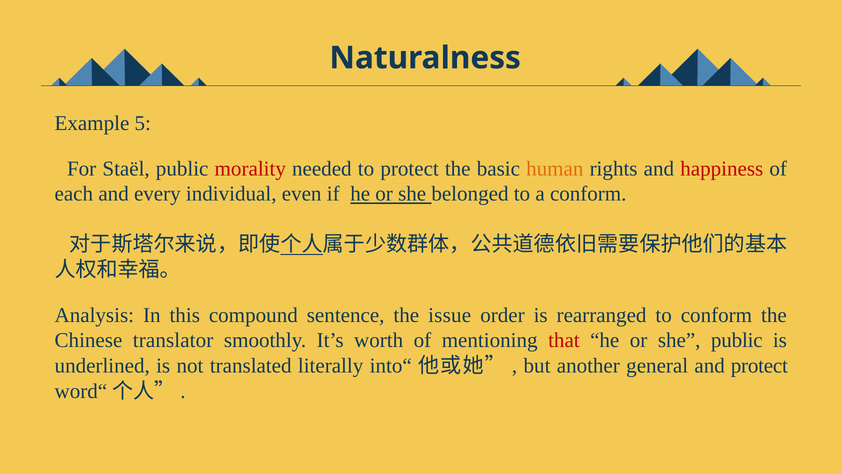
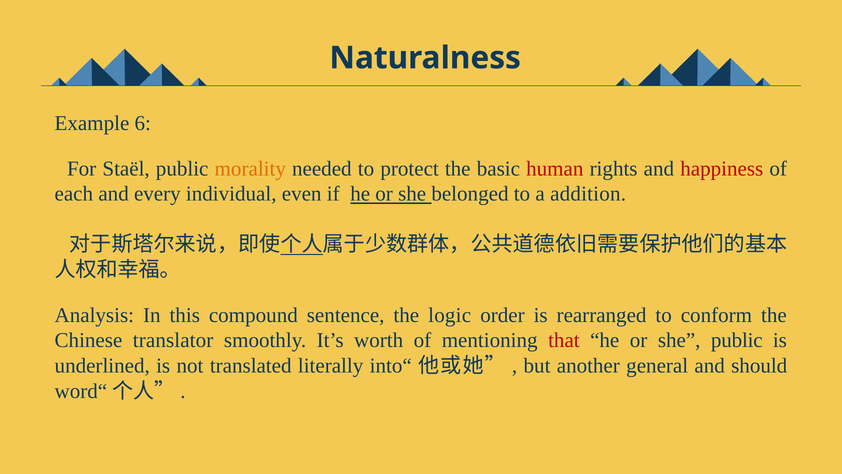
5: 5 -> 6 (143, 123)
morality colour: red -> orange (250, 168)
human colour: orange -> red (555, 168)
a conform: conform -> addition (588, 194)
issue: issue -> logic (450, 315)
and protect: protect -> should (759, 365)
